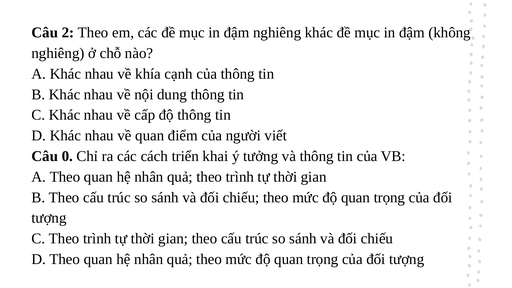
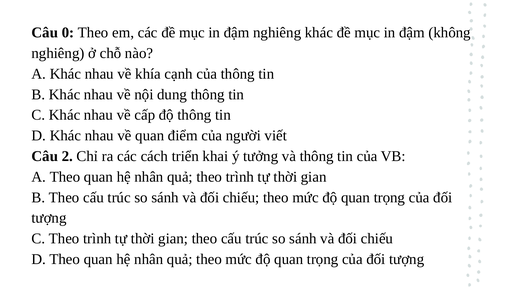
2: 2 -> 0 (68, 33)
0: 0 -> 2 (67, 156)
